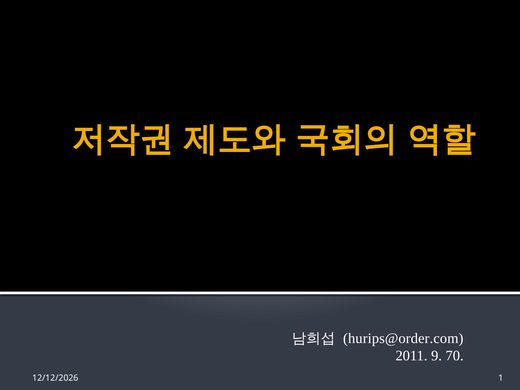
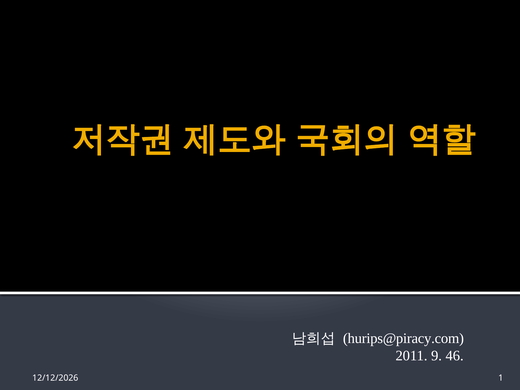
hurips@order.com: hurips@order.com -> hurips@piracy.com (403, 338)
70: 70 -> 46 (455, 356)
